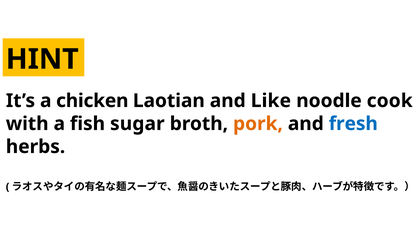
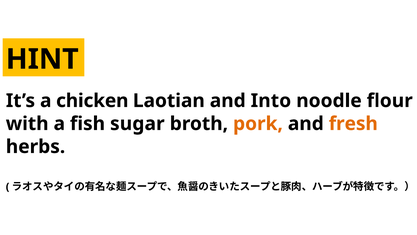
Like: Like -> Into (271, 101)
cook: cook -> flour (390, 101)
fresh colour: blue -> orange (353, 123)
